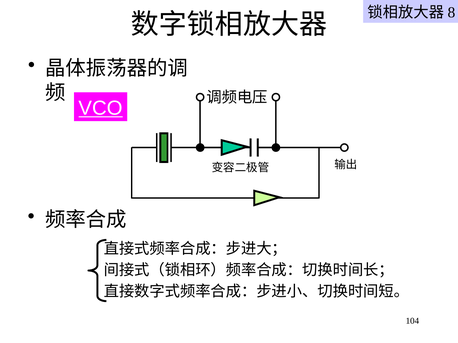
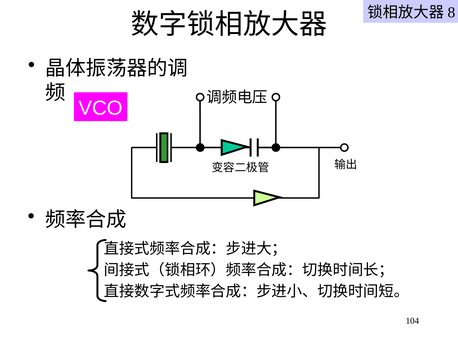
VCO underline: present -> none (101, 108)
